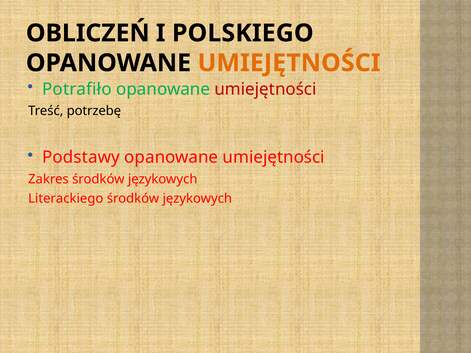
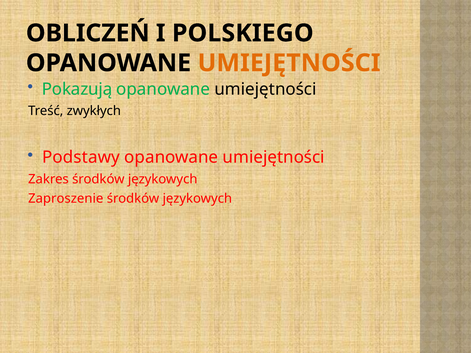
Potrafiło: Potrafiło -> Pokazują (77, 89)
umiejętności colour: red -> black (266, 89)
potrzebę: potrzebę -> zwykłych (94, 111)
Literackiego: Literackiego -> Zaproszenie (66, 199)
